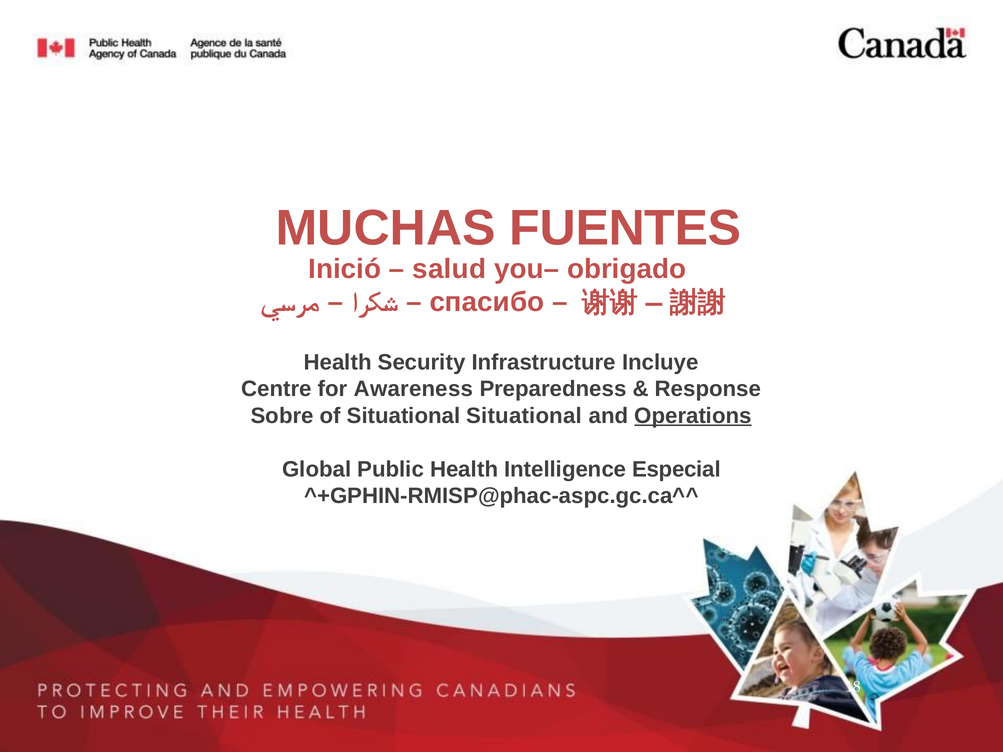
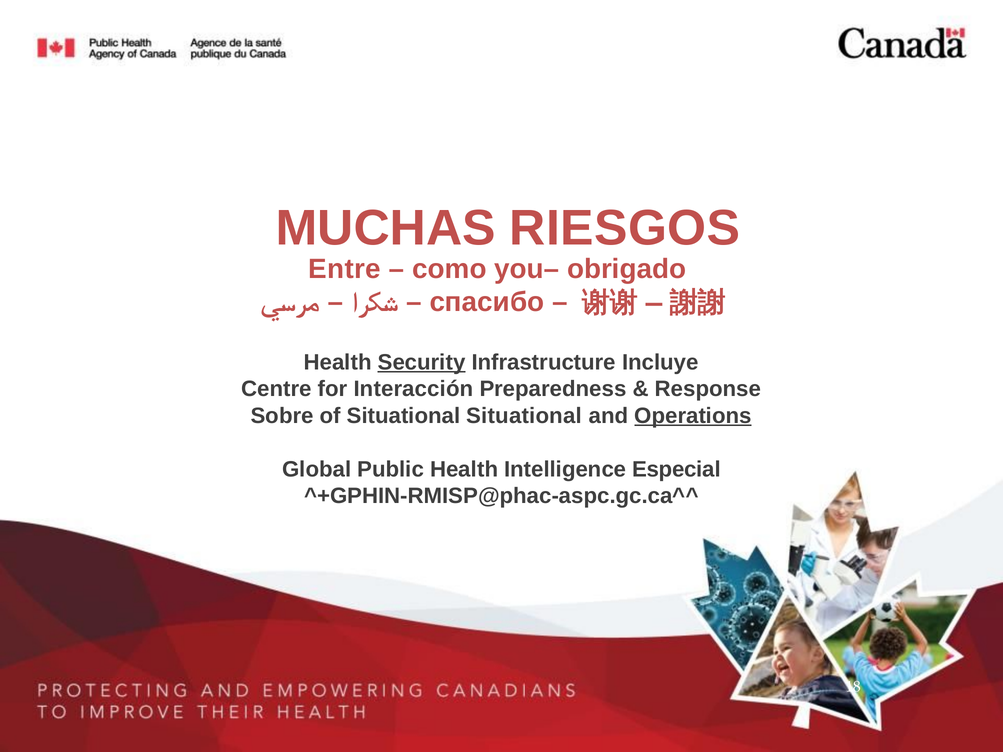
FUENTES: FUENTES -> RIESGOS (625, 228)
Inició: Inició -> Entre (345, 269)
salud: salud -> como (449, 269)
Security underline: none -> present (422, 362)
Awareness: Awareness -> Interacción (413, 389)
